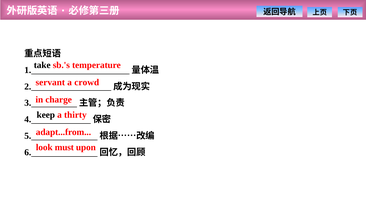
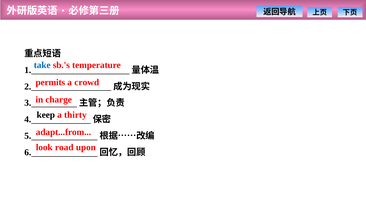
take colour: black -> blue (42, 65)
servant: servant -> permits (50, 82)
must: must -> road (64, 147)
